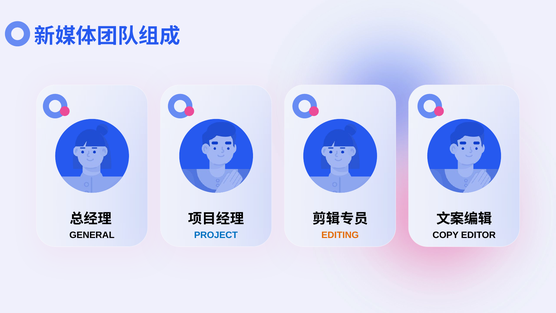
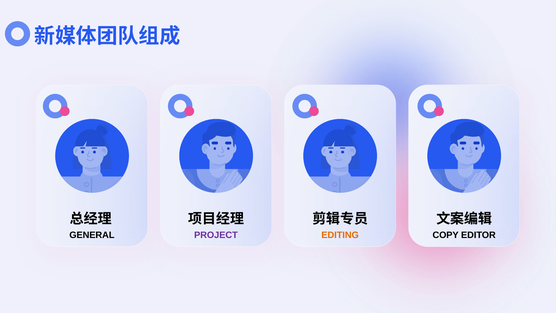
PROJECT colour: blue -> purple (216, 235)
